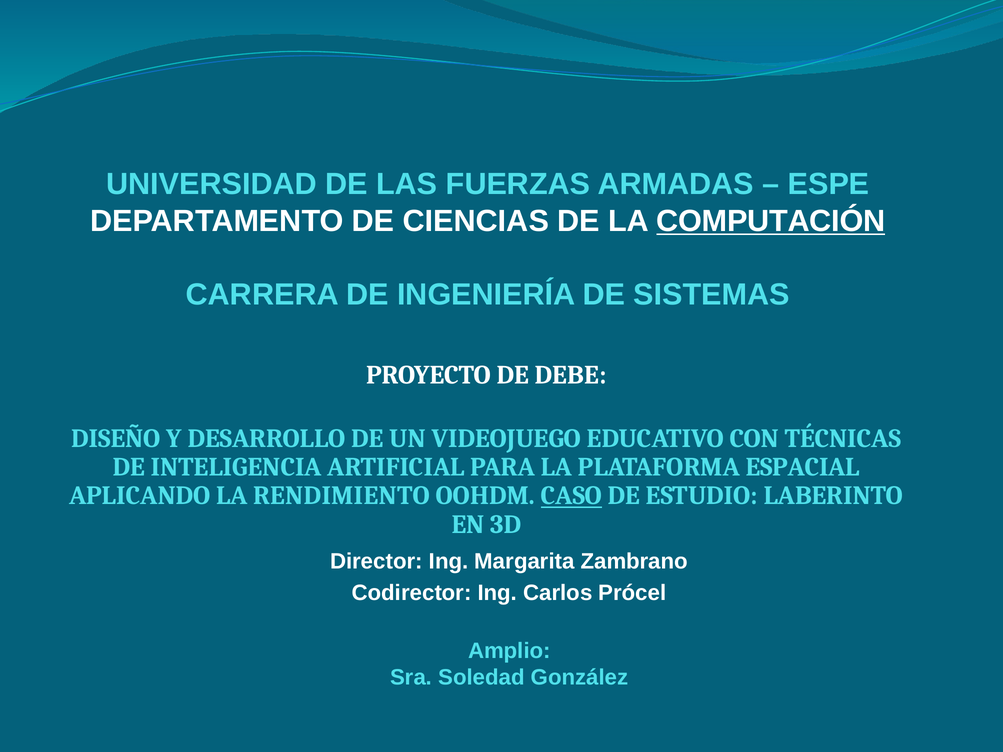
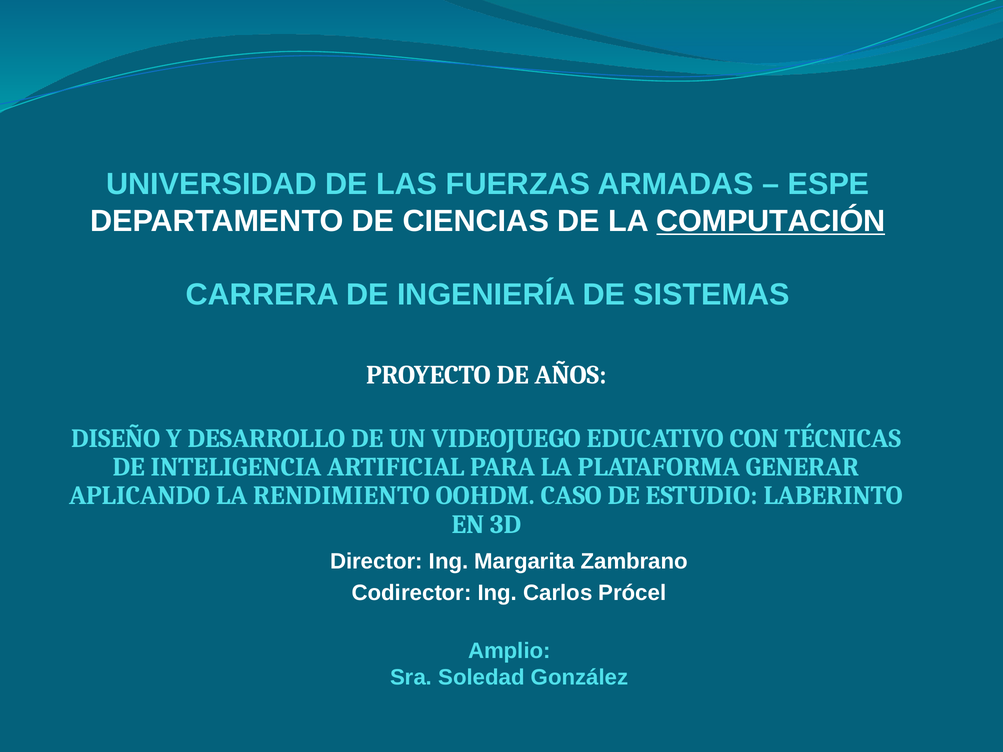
DEBE: DEBE -> AÑOS (571, 375)
ESPACIAL: ESPACIAL -> GENERAR (803, 467)
CASO underline: present -> none (571, 496)
